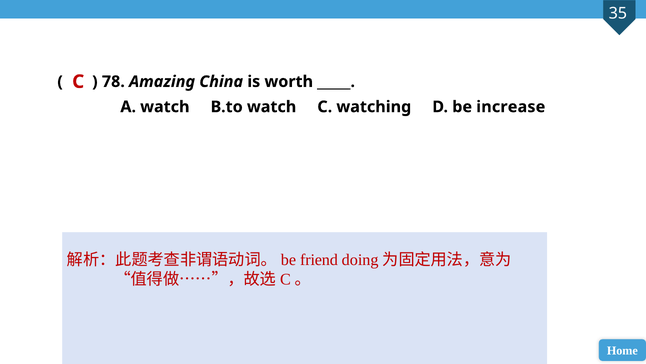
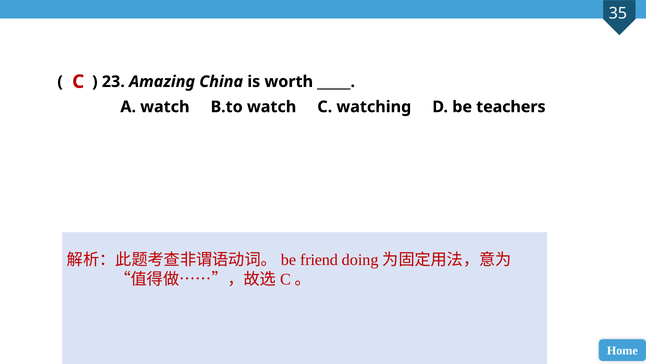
78: 78 -> 23 (113, 81)
increase: increase -> teachers (511, 107)
